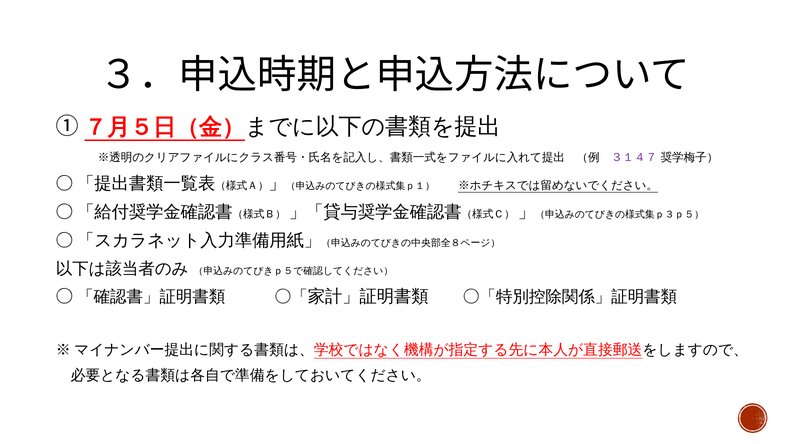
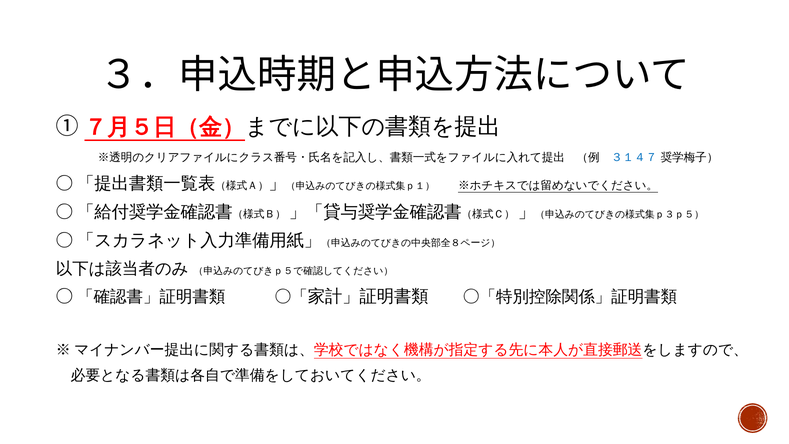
３１４７ colour: purple -> blue (634, 158)
